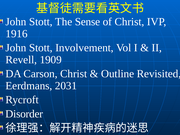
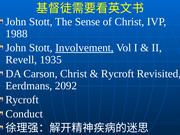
1916: 1916 -> 1988 (17, 34)
Involvement underline: none -> present (84, 48)
1909: 1909 -> 1935 (51, 60)
Outline: Outline -> Rycroft (118, 74)
2031: 2031 -> 2092 (66, 86)
Disorder: Disorder -> Conduct (24, 114)
